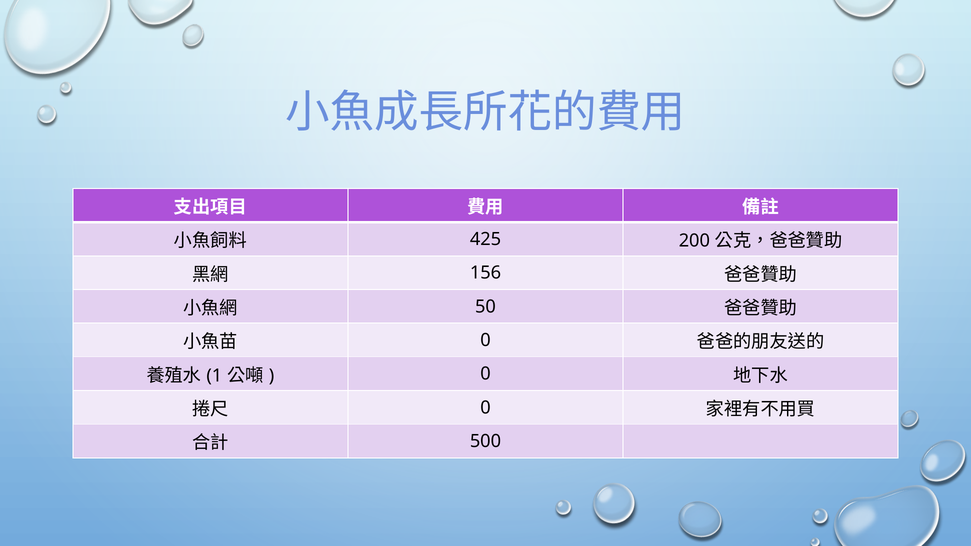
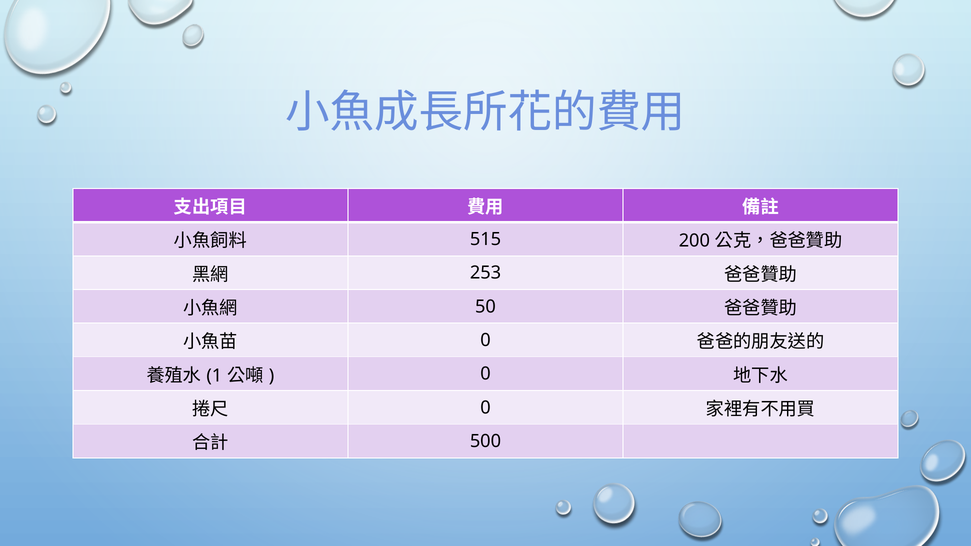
425: 425 -> 515 (485, 239)
156: 156 -> 253 (485, 273)
